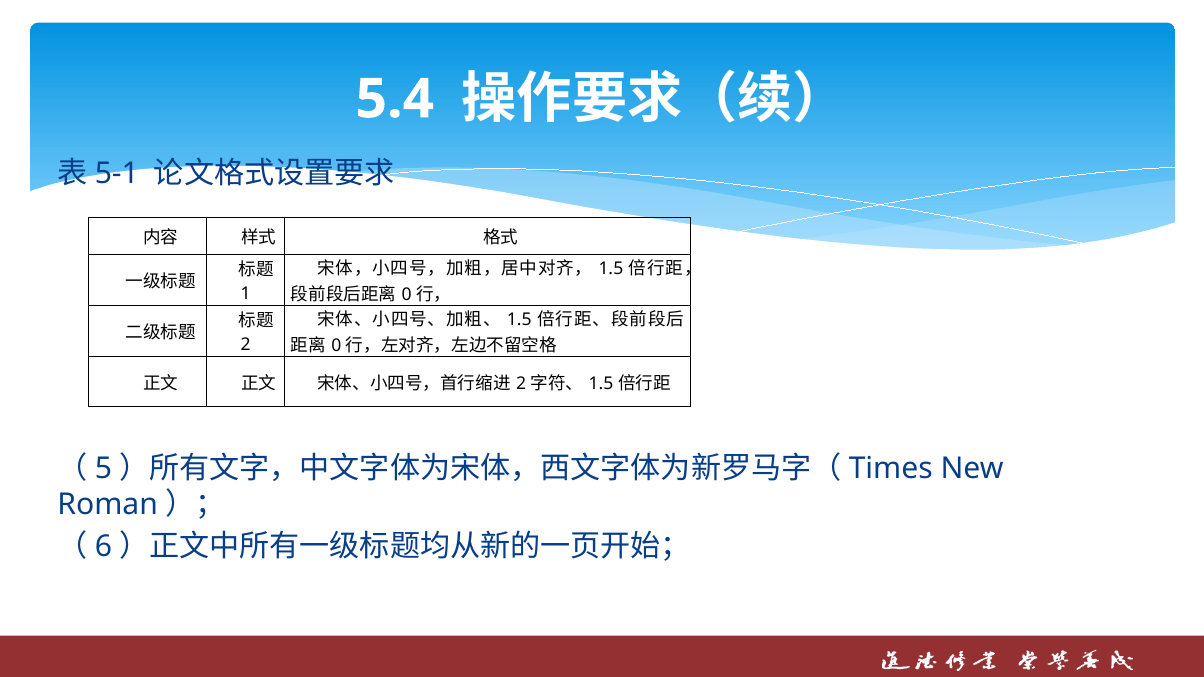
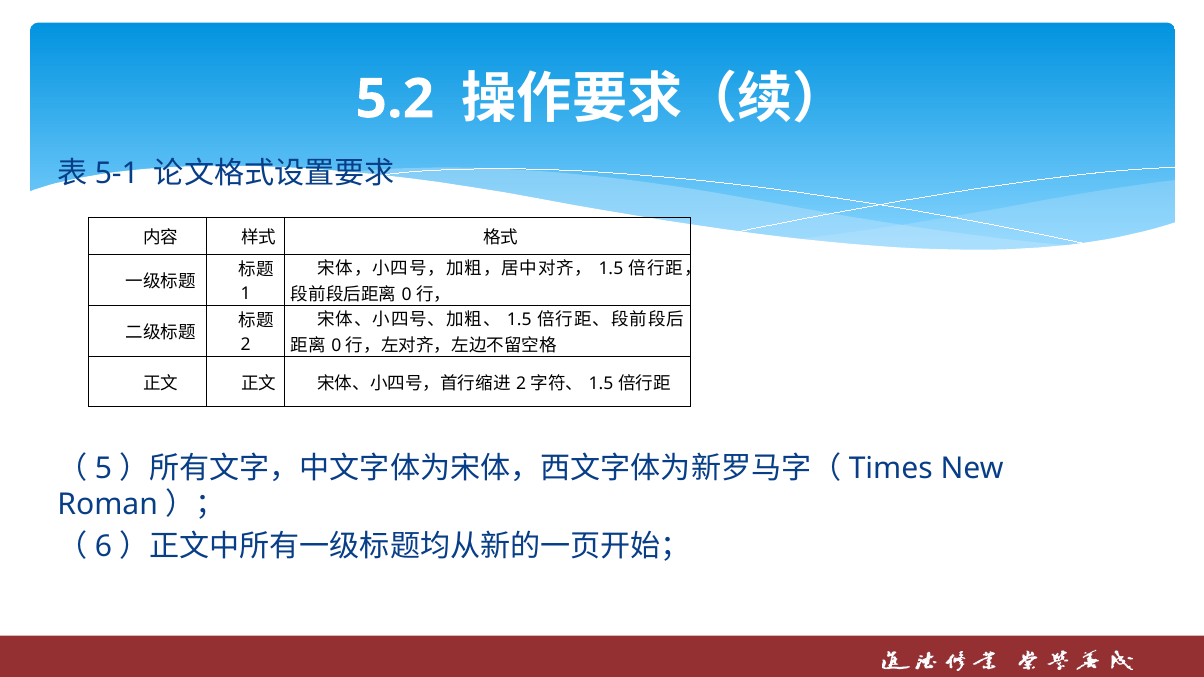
5.4: 5.4 -> 5.2 (395, 99)
